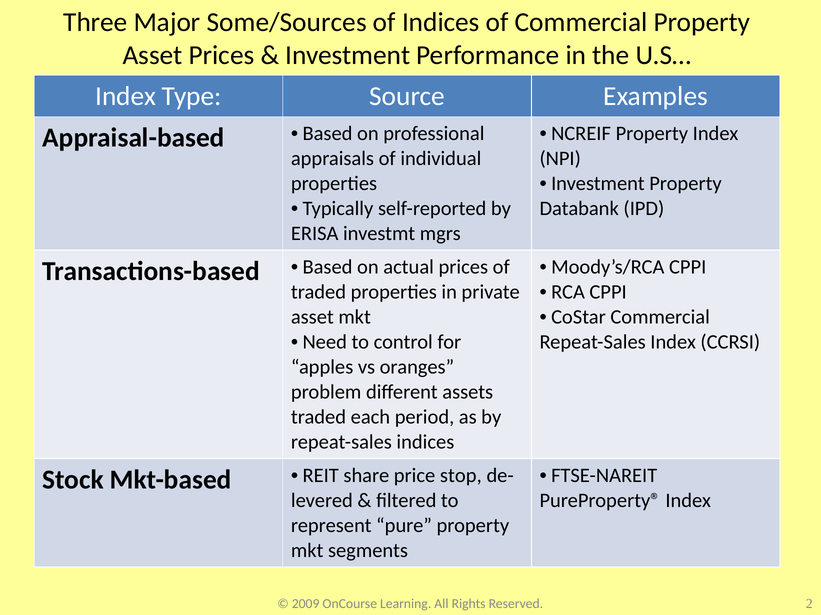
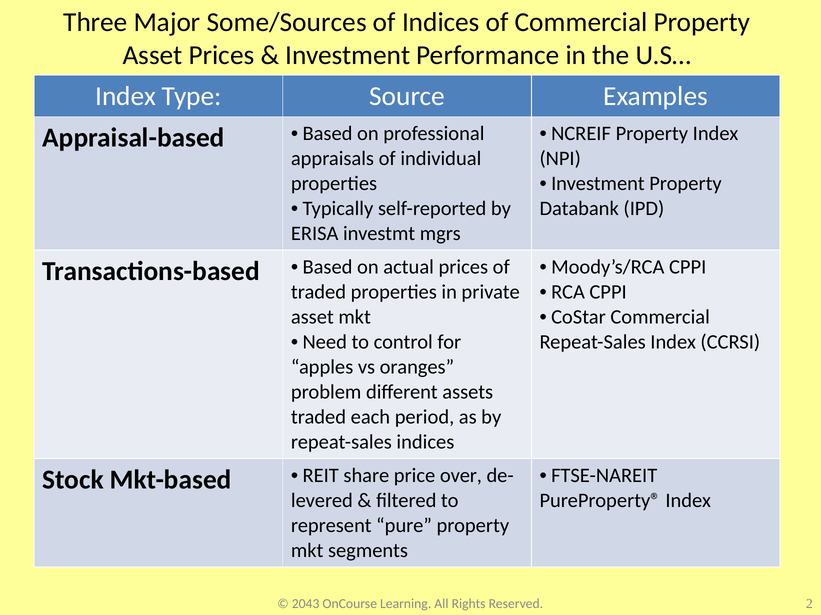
stop: stop -> over (461, 476)
2009: 2009 -> 2043 (306, 604)
